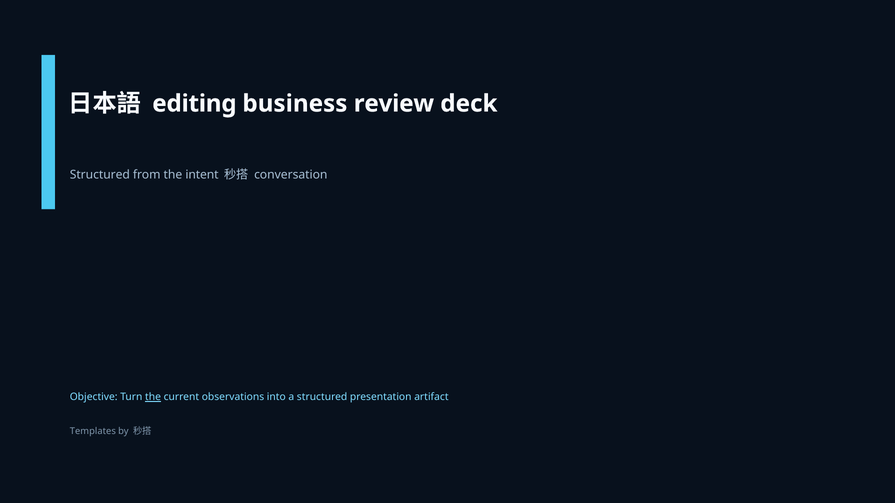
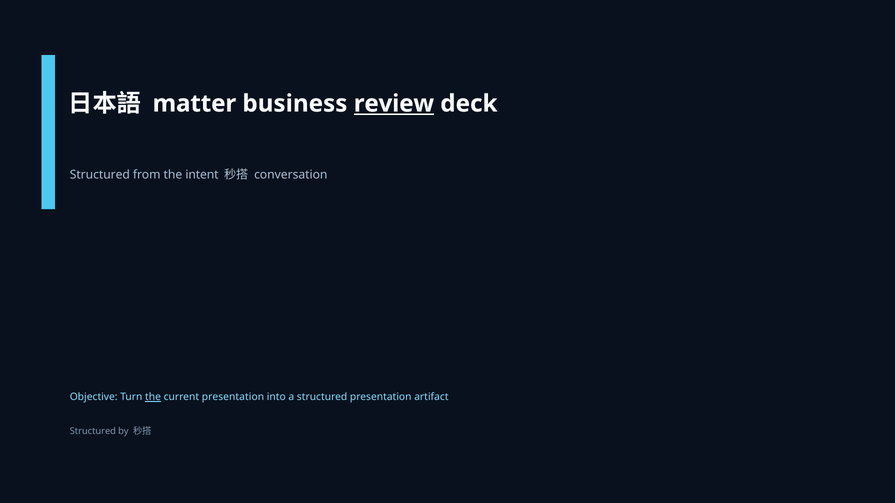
editing: editing -> matter (194, 104)
review underline: none -> present (394, 104)
current observations: observations -> presentation (233, 397)
Templates: Templates -> Structured (93, 432)
